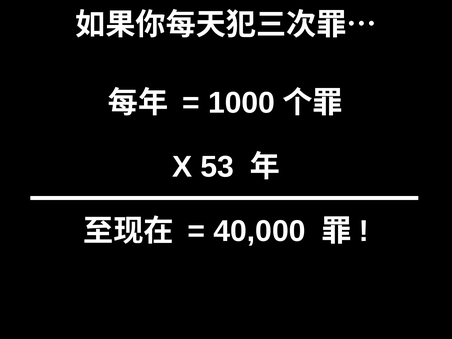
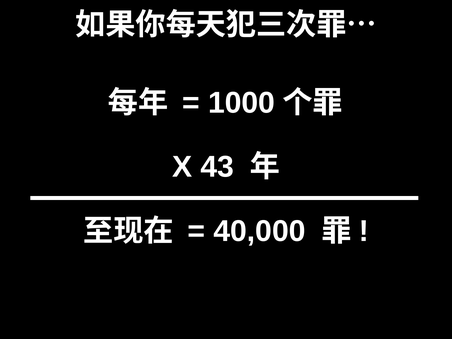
53: 53 -> 43 (217, 167)
